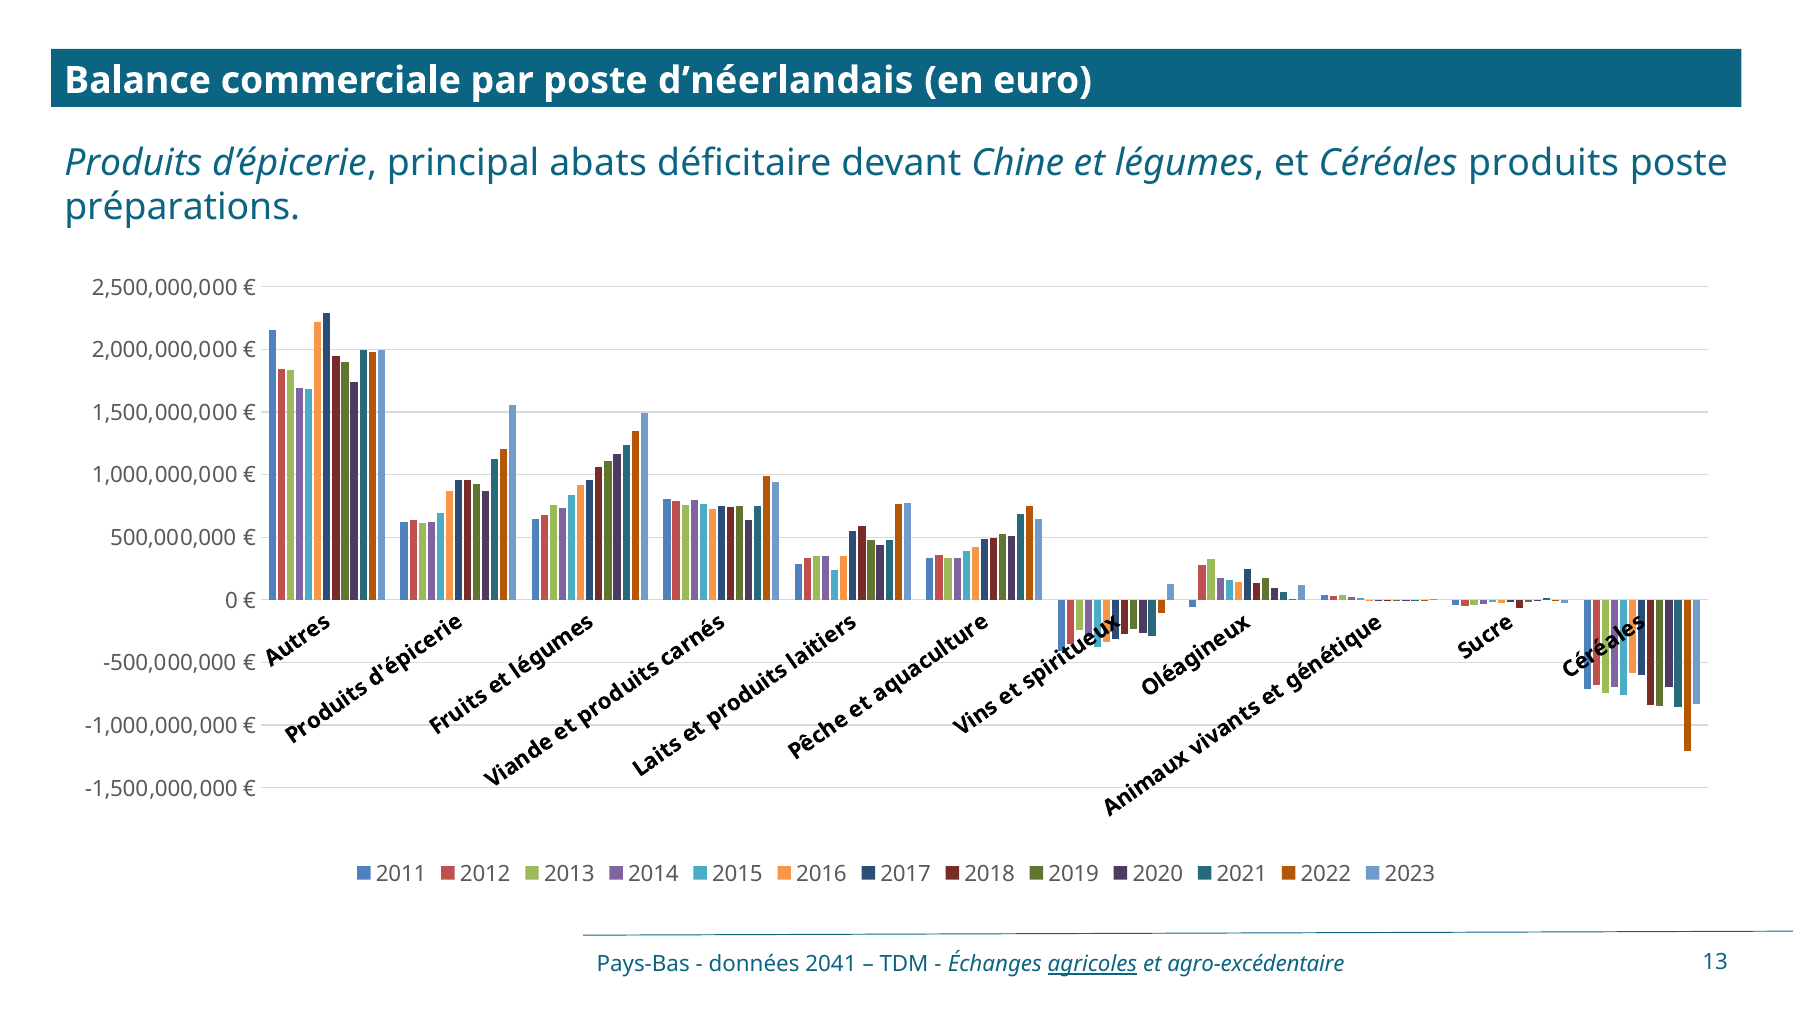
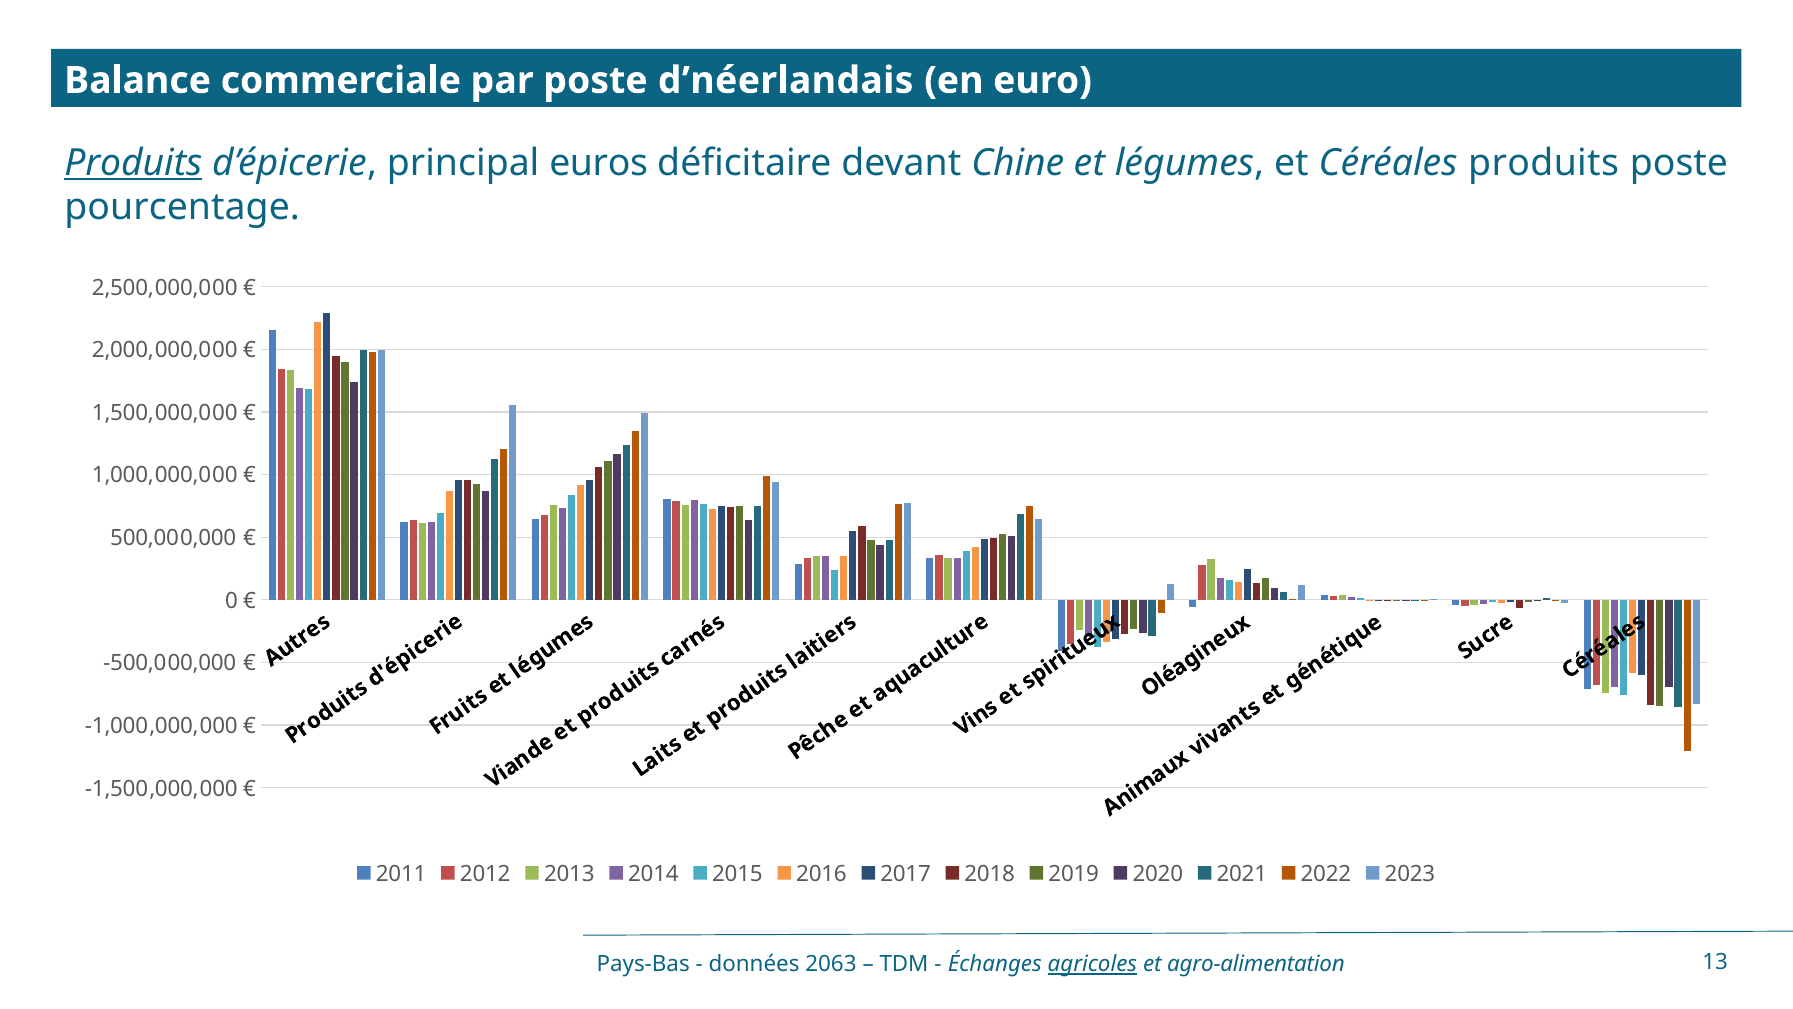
Produits underline: none -> present (133, 163)
abats: abats -> euros (599, 163)
préparations: préparations -> pourcentage (182, 207)
2041: 2041 -> 2063 (831, 964)
agro-excédentaire: agro-excédentaire -> agro-alimentation (1256, 964)
